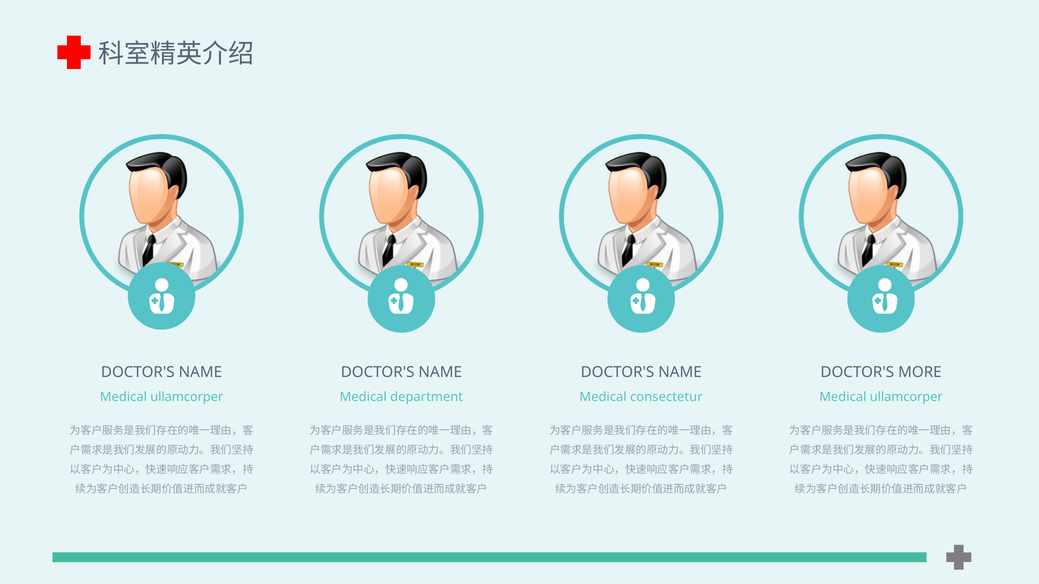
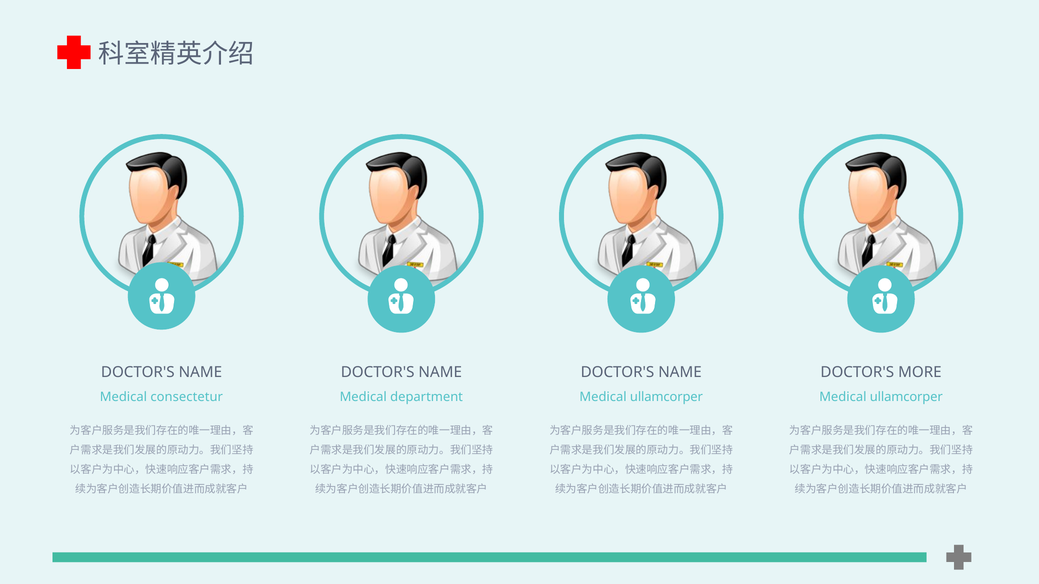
ullamcorper: ullamcorper -> consectetur (187, 397)
consectetur: consectetur -> ullamcorper (666, 397)
